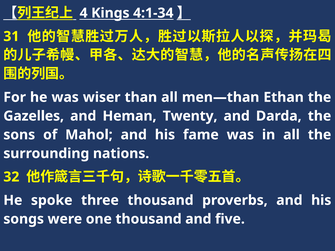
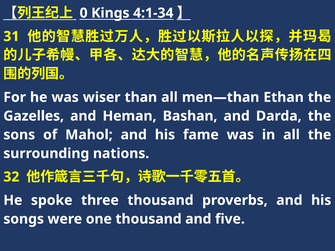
4: 4 -> 0 (84, 13)
Twenty: Twenty -> Bashan (190, 116)
